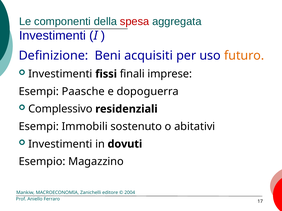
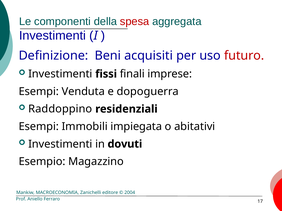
futuro colour: orange -> red (244, 56)
Paasche: Paasche -> Venduta (83, 92)
Complessivo: Complessivo -> Raddoppino (60, 109)
sostenuto: sostenuto -> impiegata (136, 127)
